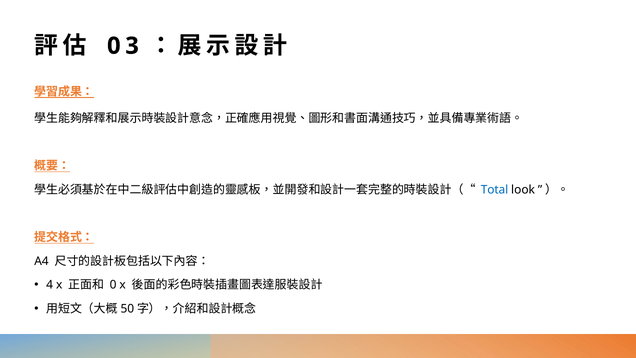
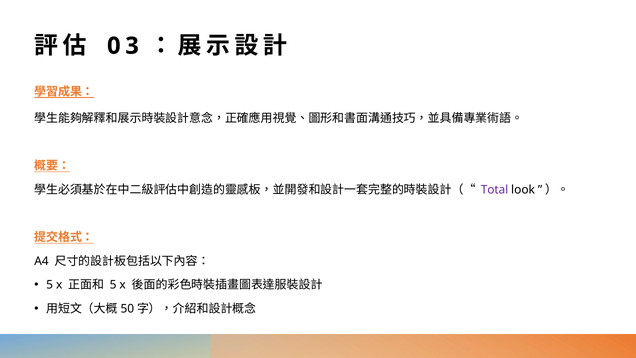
Total colour: blue -> purple (495, 190)
4: 4 -> 5 (50, 285)
0: 0 -> 5 (113, 285)
